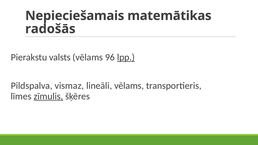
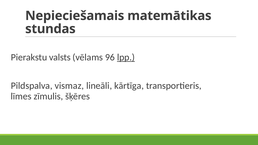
radošās: radošās -> stundas (50, 29)
lineāli vēlams: vēlams -> kārtīga (129, 86)
zīmulis underline: present -> none (48, 96)
